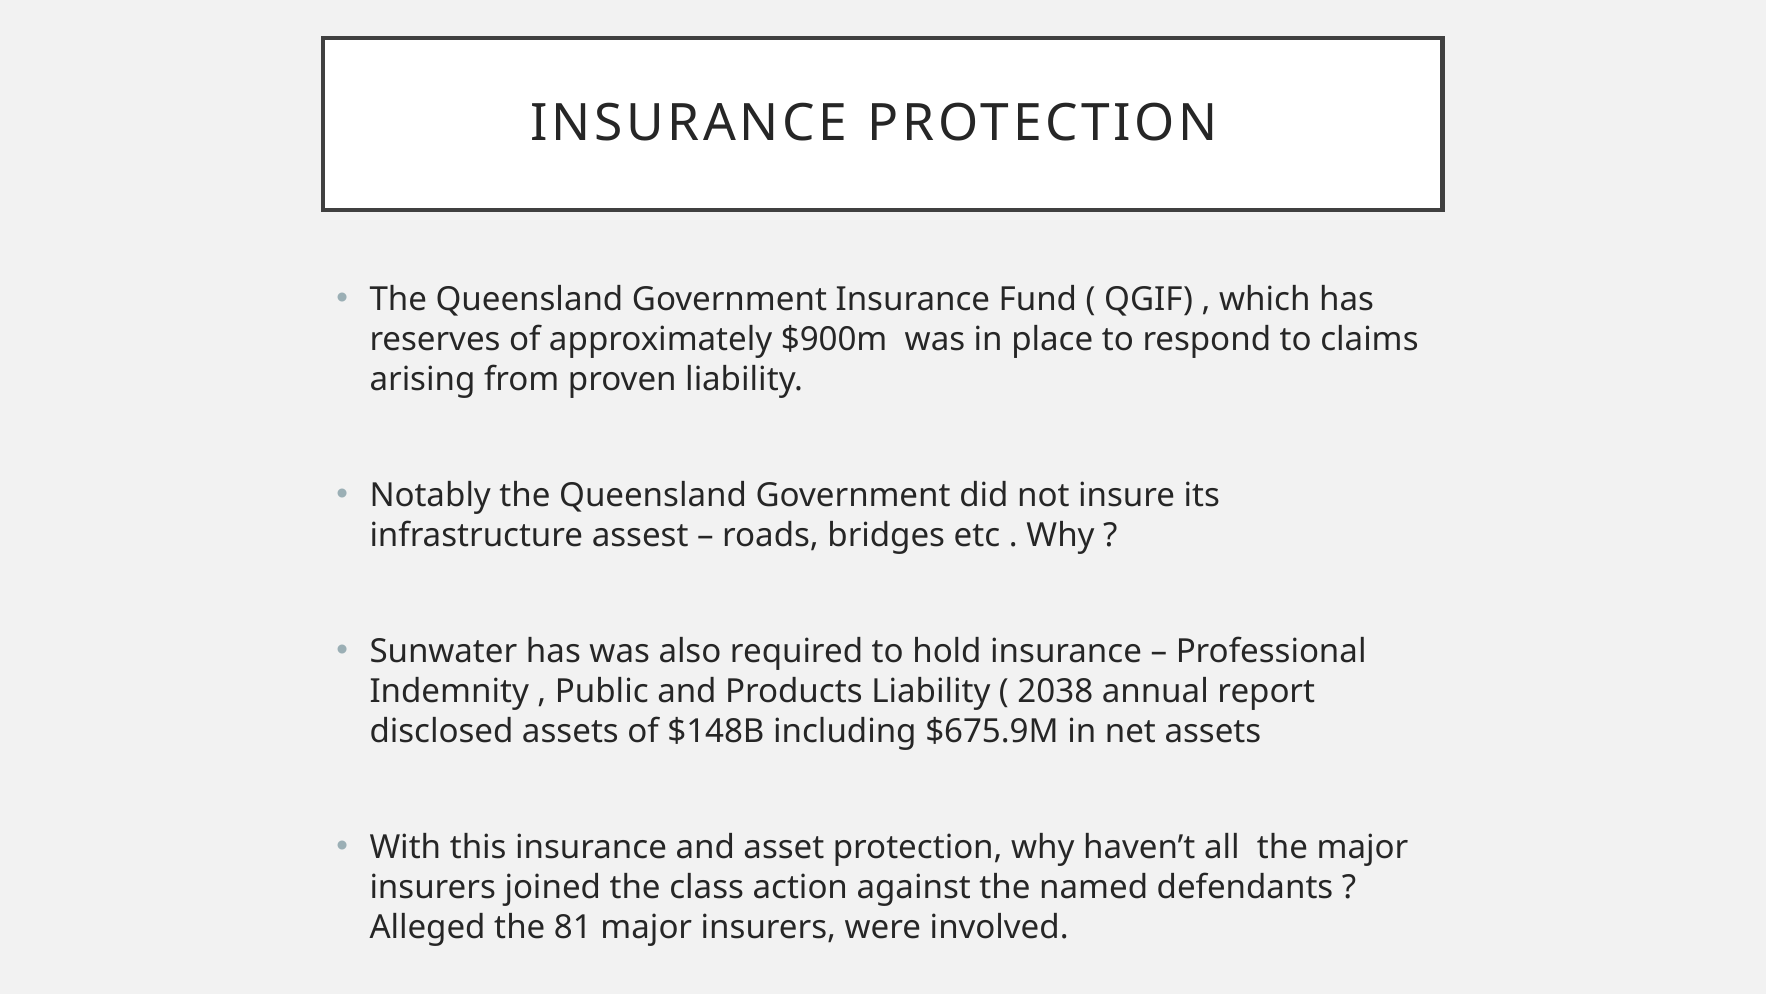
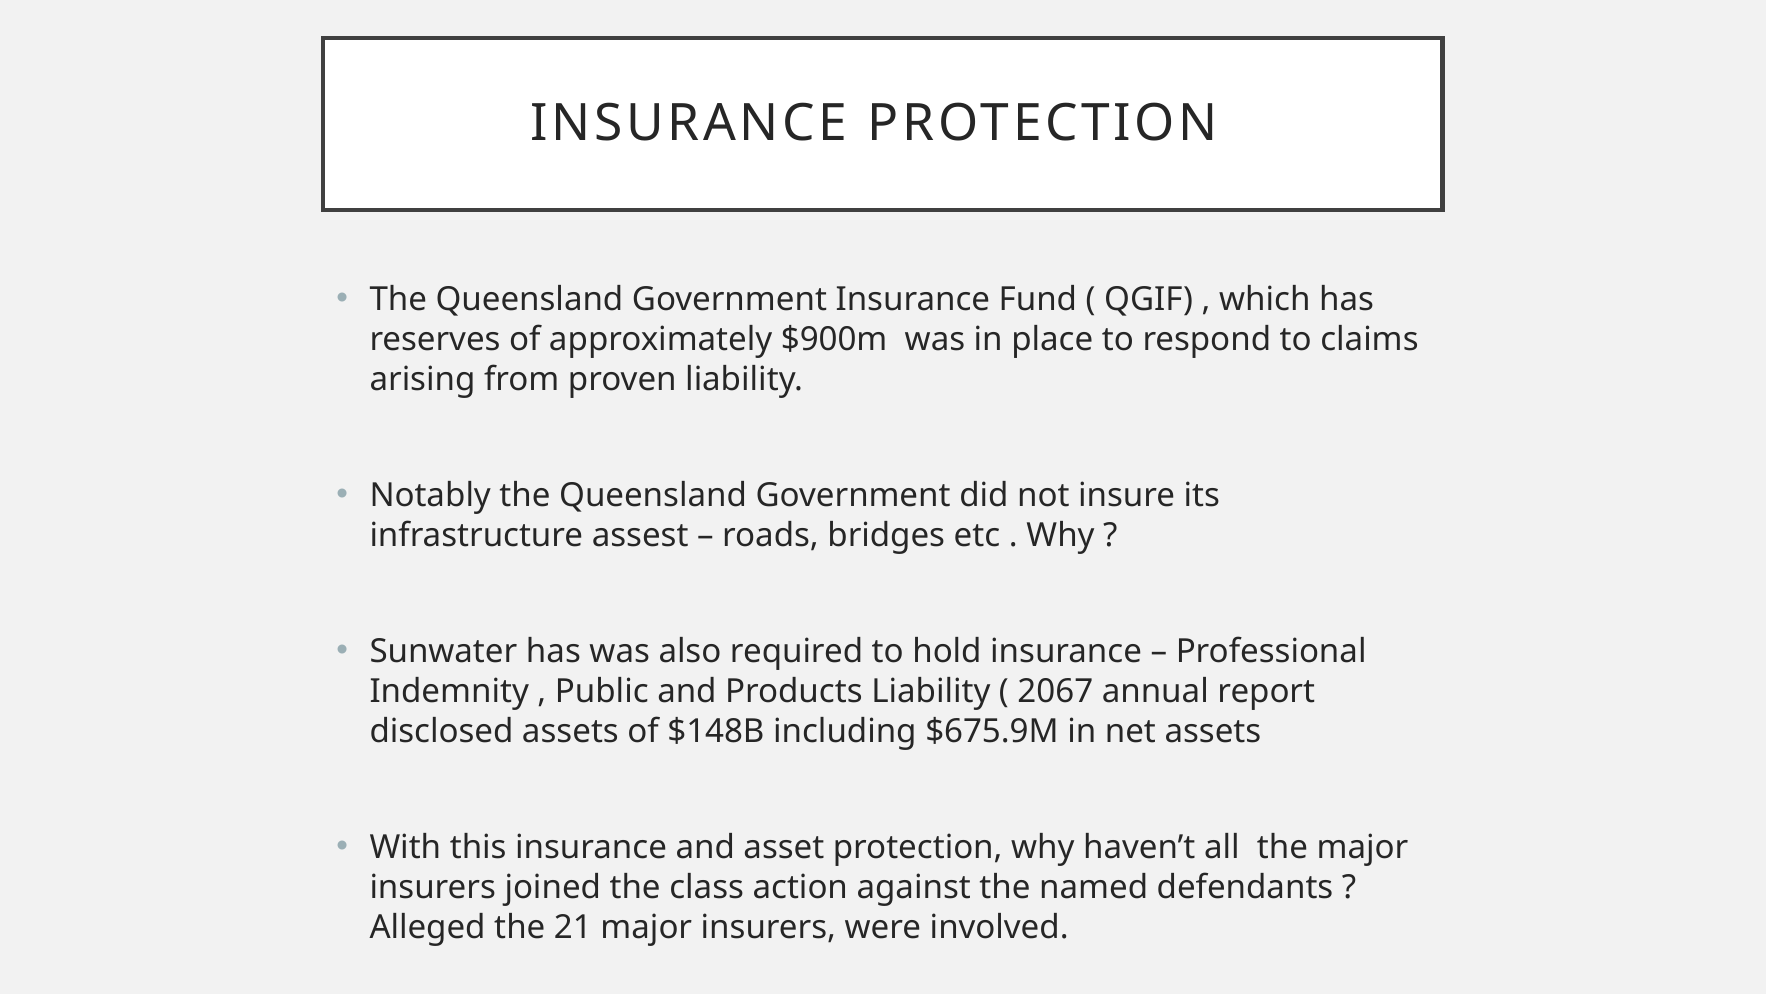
2038: 2038 -> 2067 (1055, 691)
81: 81 -> 21 (573, 927)
